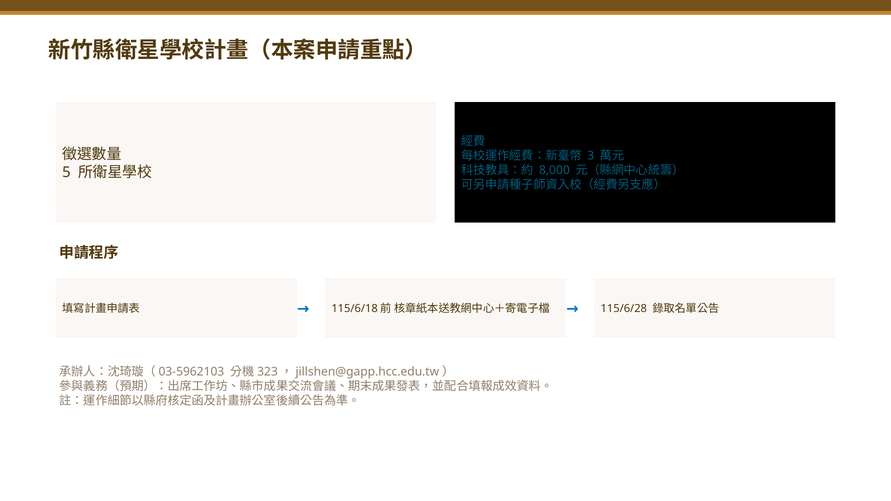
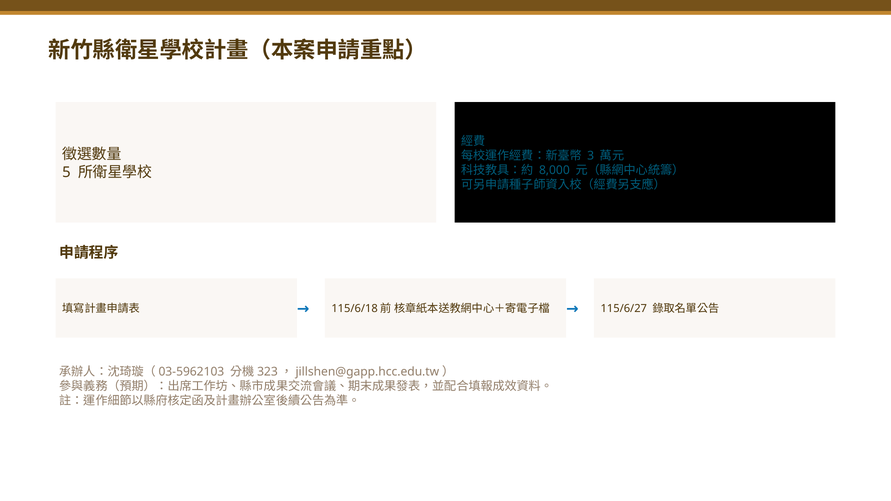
115/6/28: 115/6/28 -> 115/6/27 (624, 309)
